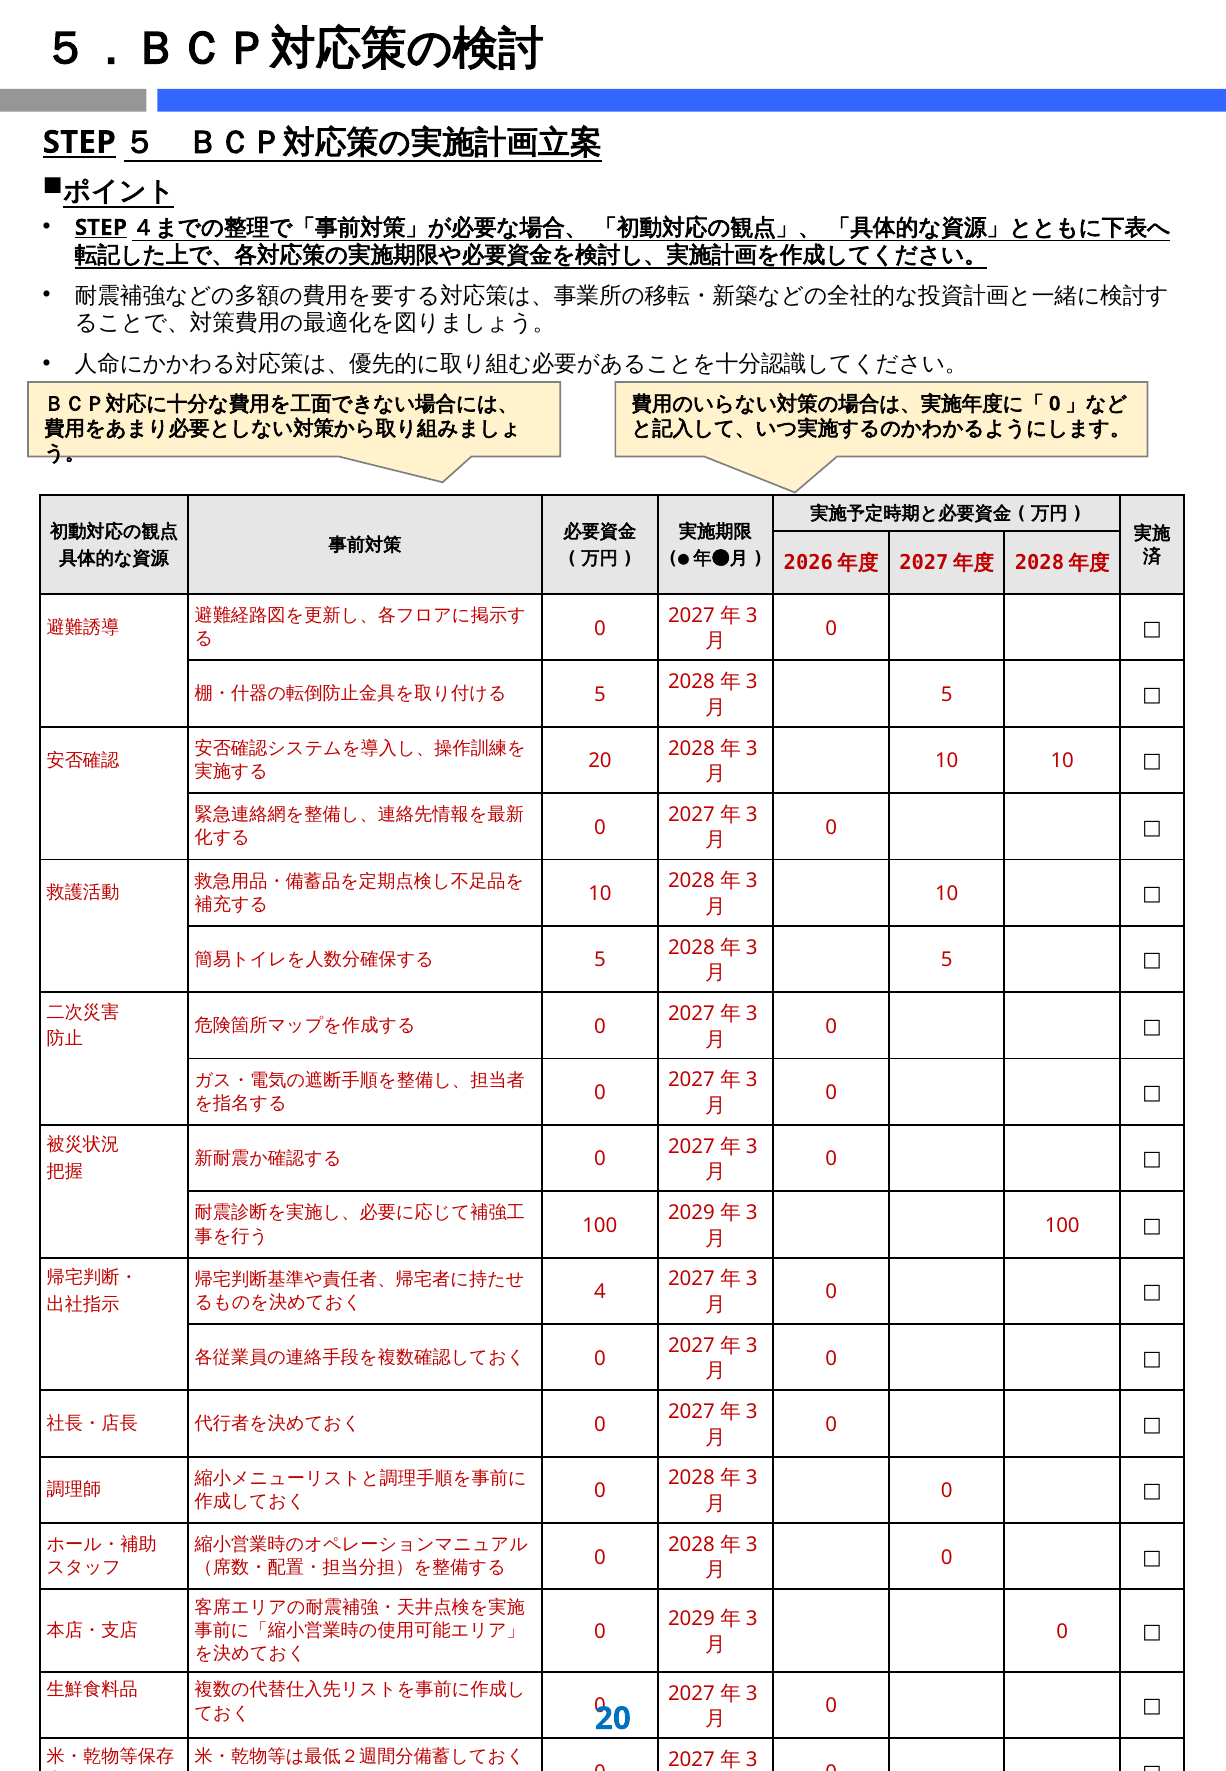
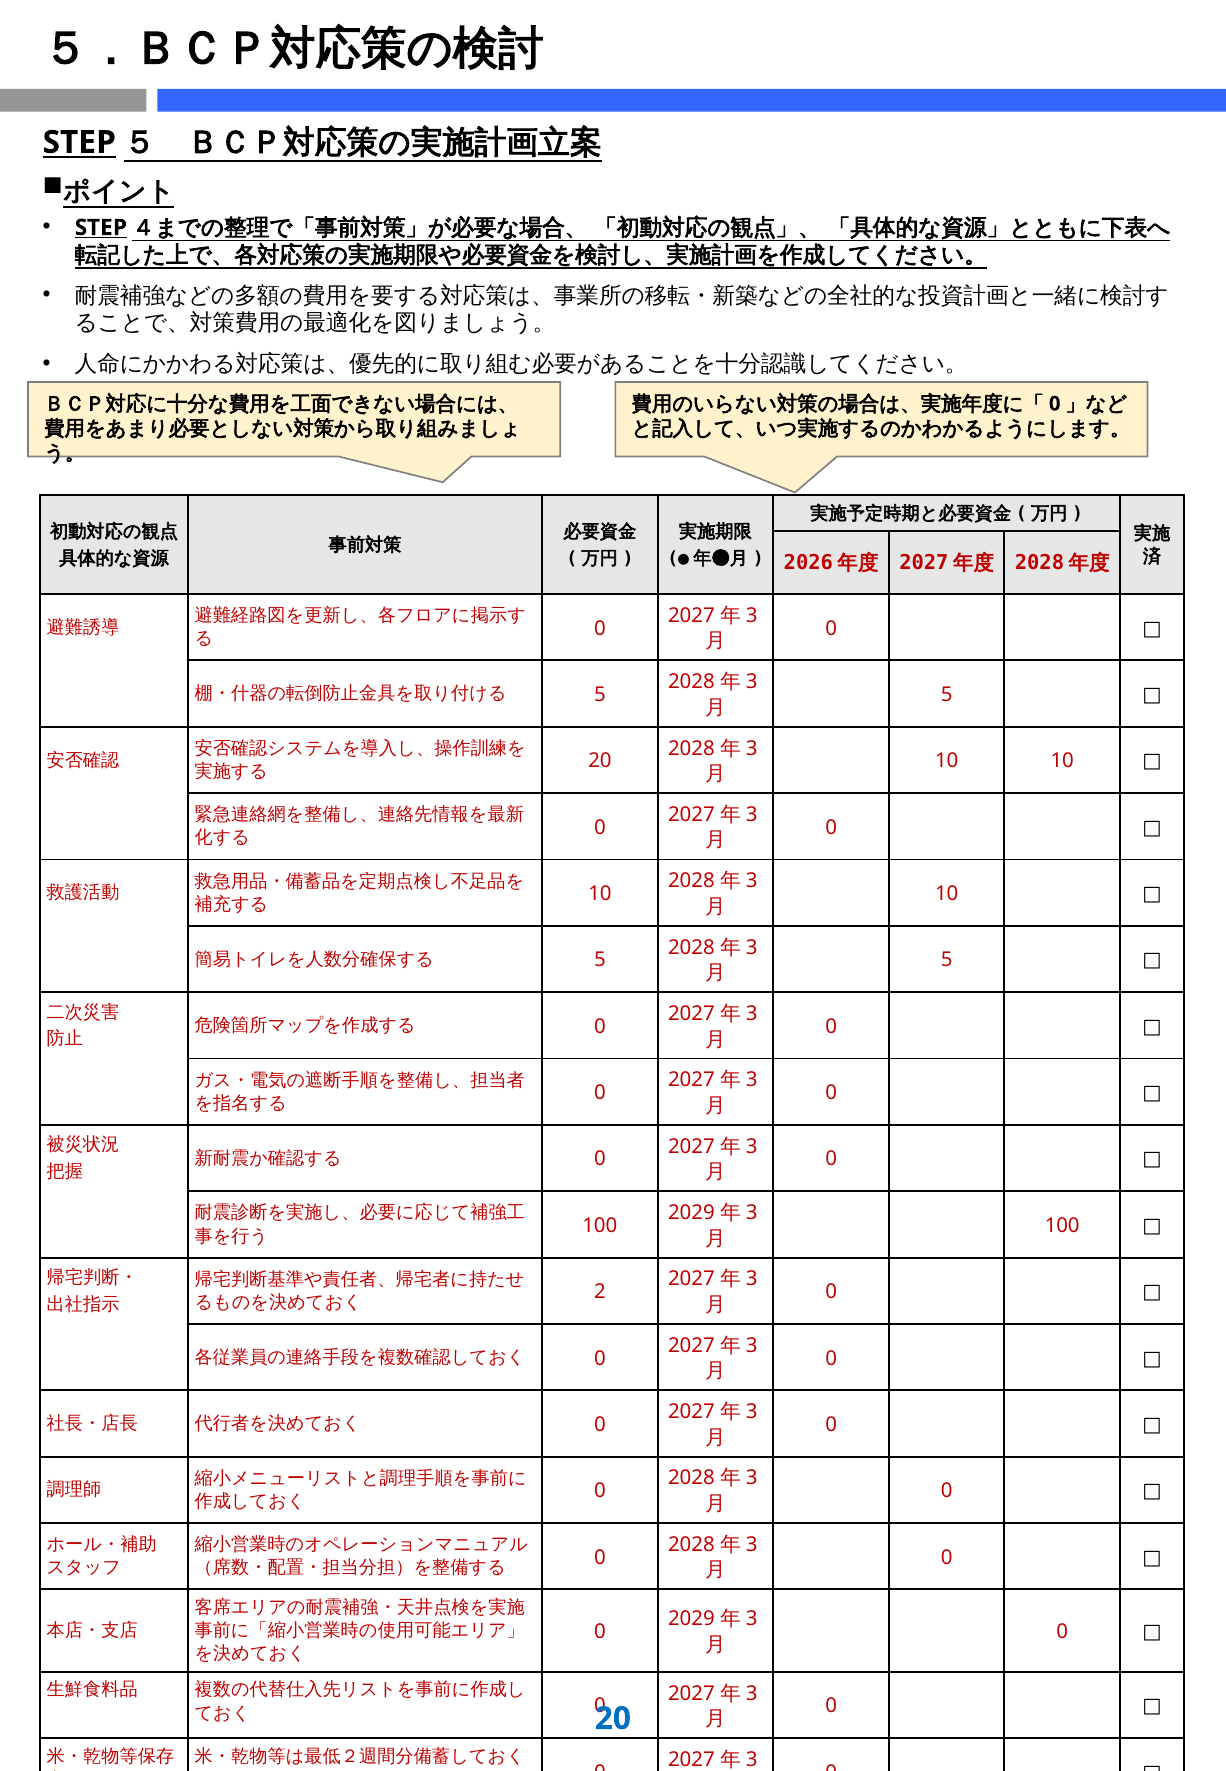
4: 4 -> 2 (600, 1292)
